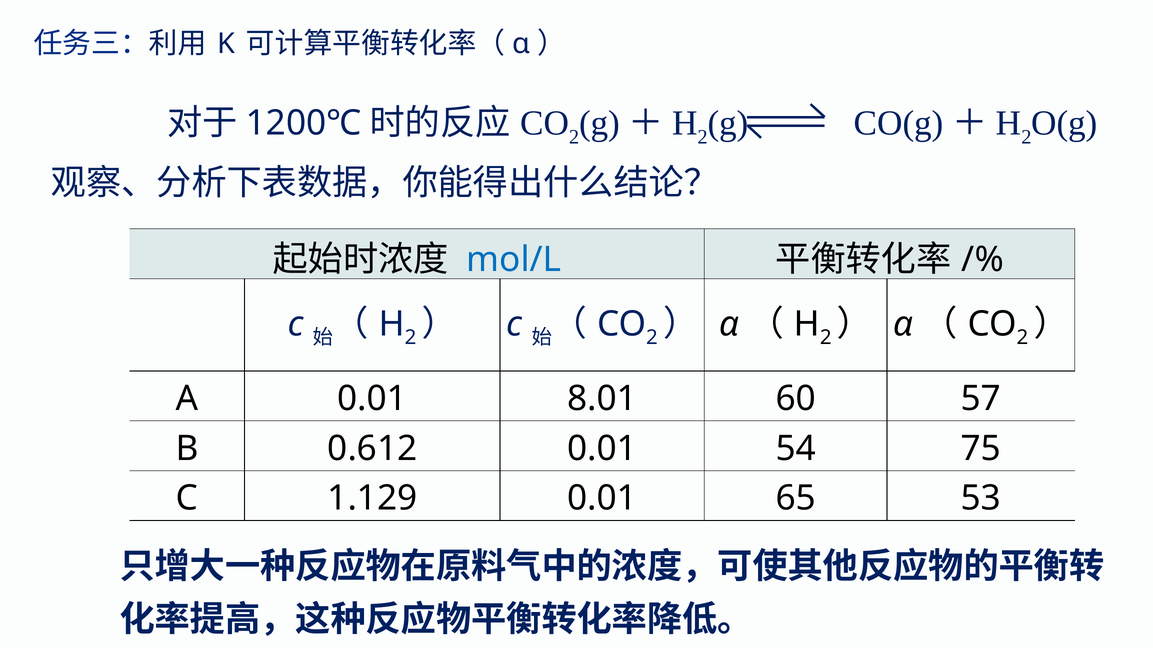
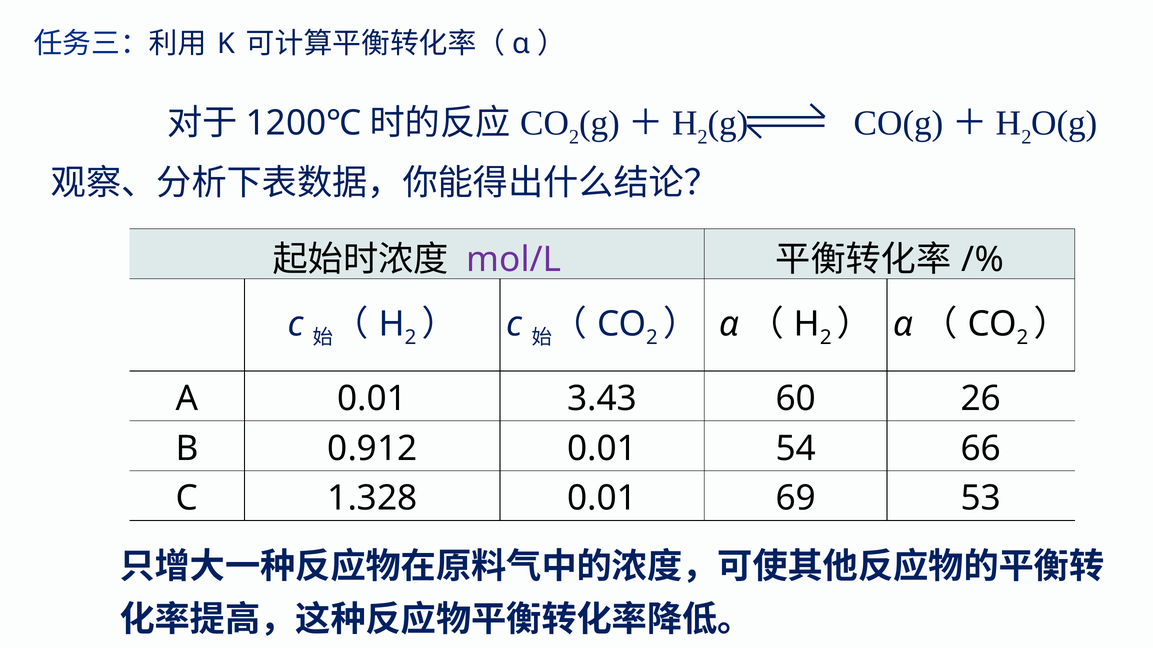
mol/L colour: blue -> purple (514, 260)
8.01: 8.01 -> 3.43 (602, 399)
57: 57 -> 26 (981, 399)
0.612: 0.612 -> 0.912 (372, 449)
75: 75 -> 66 (981, 449)
1.129: 1.129 -> 1.328 (372, 499)
65: 65 -> 69 (796, 499)
